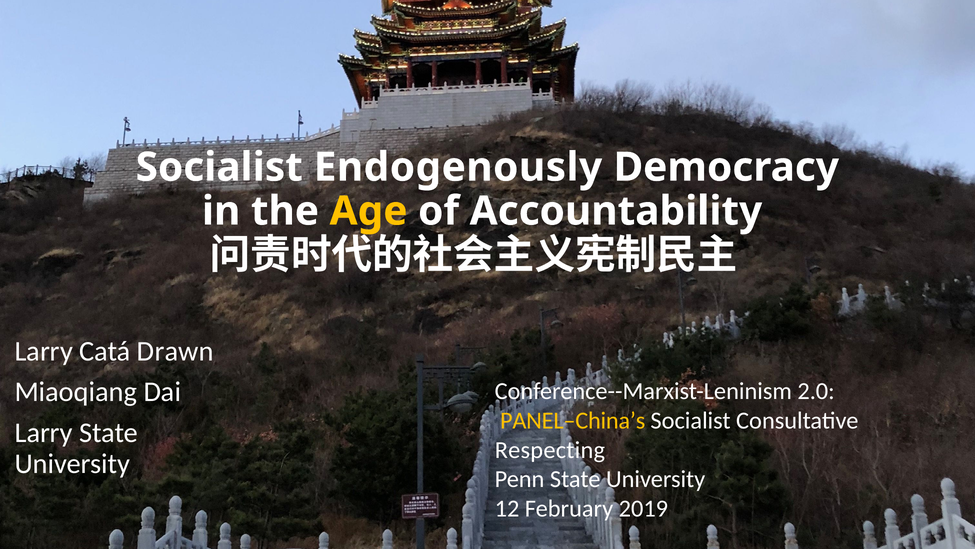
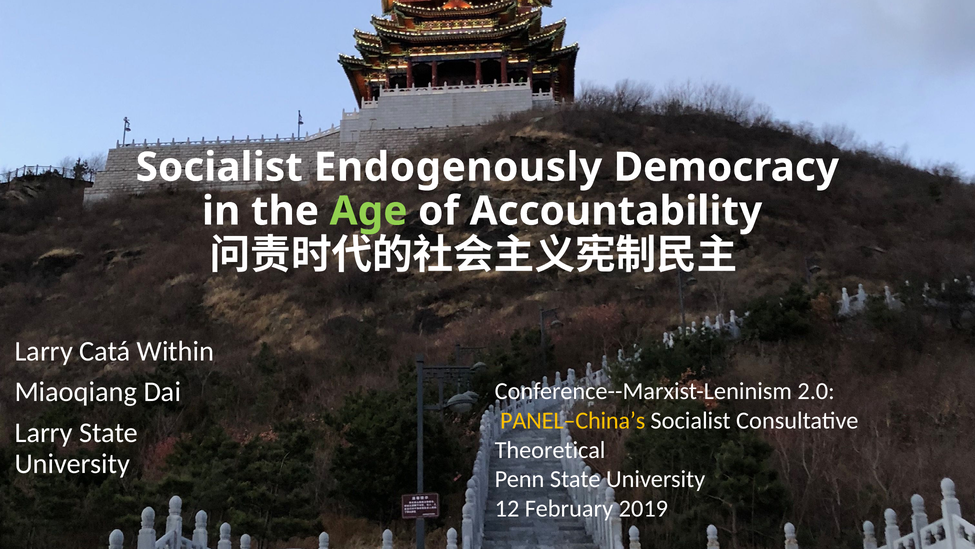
Age colour: yellow -> light green (369, 211)
Drawn: Drawn -> Within (175, 351)
Respecting: Respecting -> Theoretical (550, 449)
